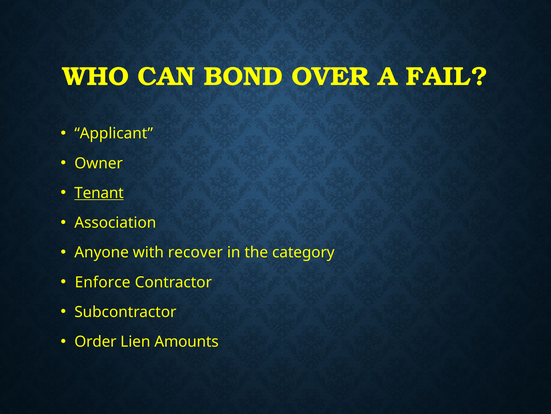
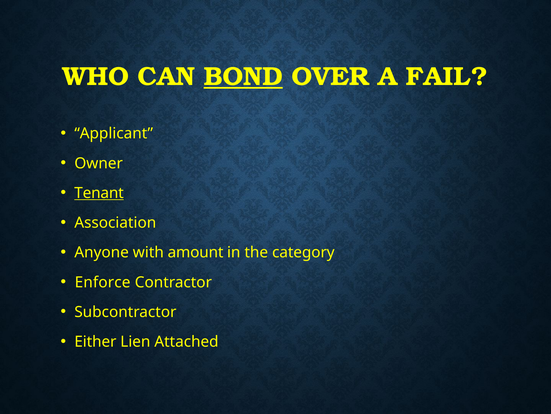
BOND underline: none -> present (243, 77)
recover: recover -> amount (196, 252)
Order: Order -> Either (95, 341)
Amounts: Amounts -> Attached (186, 341)
